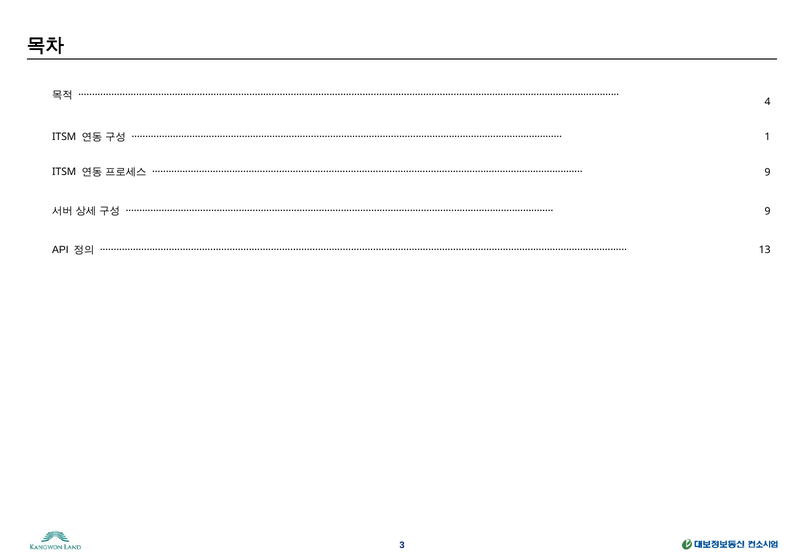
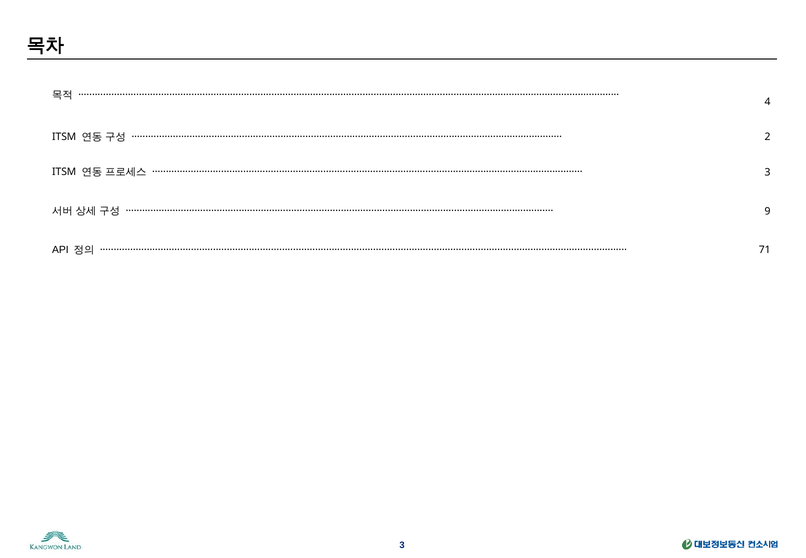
1: 1 -> 2 (768, 137)
9: 9 -> 3 (768, 172)
13: 13 -> 71 (765, 250)
